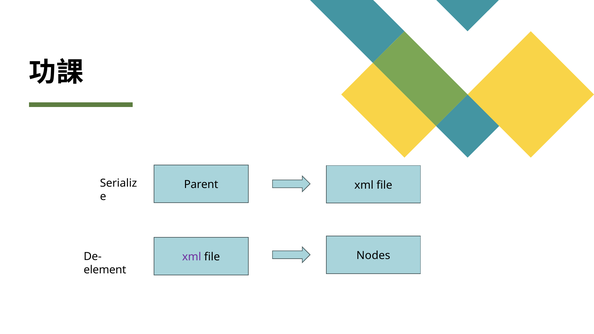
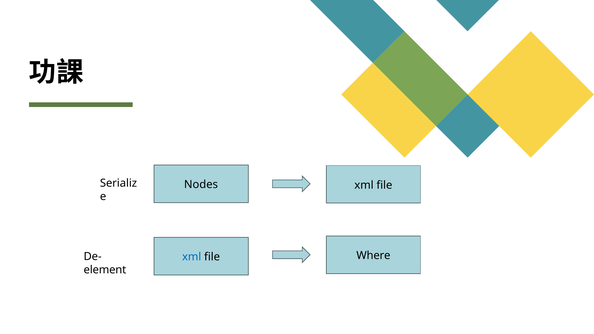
Parent: Parent -> Nodes (201, 185)
xml colour: purple -> blue (192, 257)
Nodes: Nodes -> Where (373, 256)
